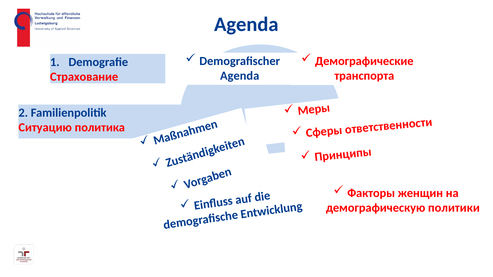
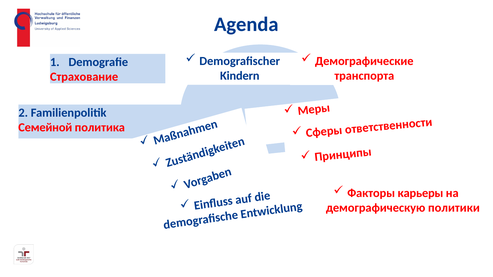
Agenda: Agenda -> Kindern (240, 76)
Ситуацию: Ситуацию -> Семейной (45, 128)
женщин: женщин -> карьеры (420, 193)
